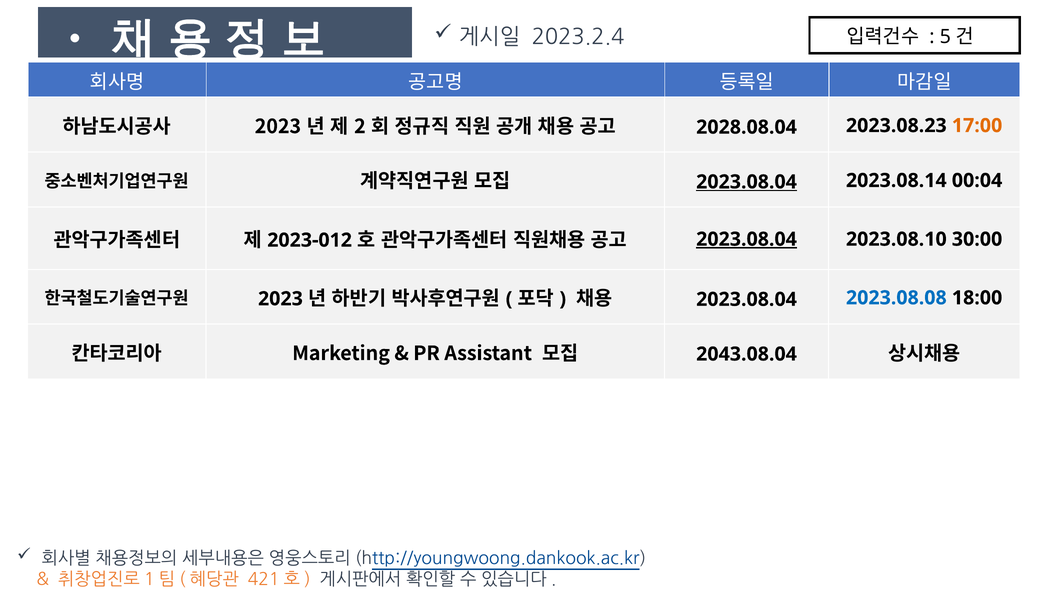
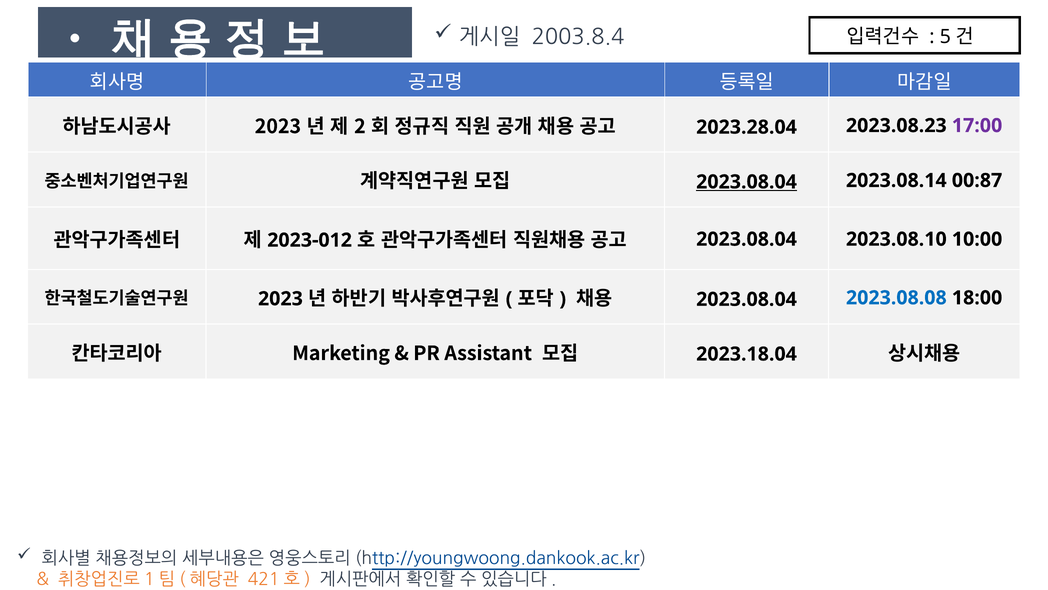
2023.2.4: 2023.2.4 -> 2003.8.4 (578, 37)
2028.08.04: 2028.08.04 -> 2023.28.04 (747, 127)
17:00 colour: orange -> purple (977, 126)
00:04: 00:04 -> 00:87 (977, 180)
2023.08.04 underline: present -> none (747, 239)
30:00: 30:00 -> 10:00 (977, 239)
2043.08.04: 2043.08.04 -> 2023.18.04 (747, 354)
